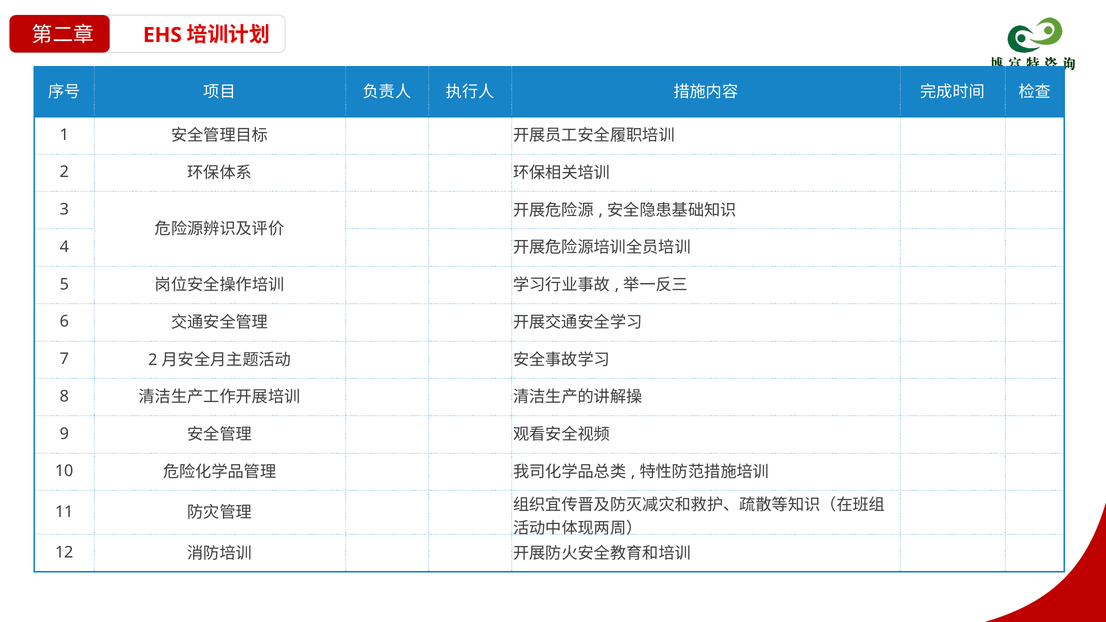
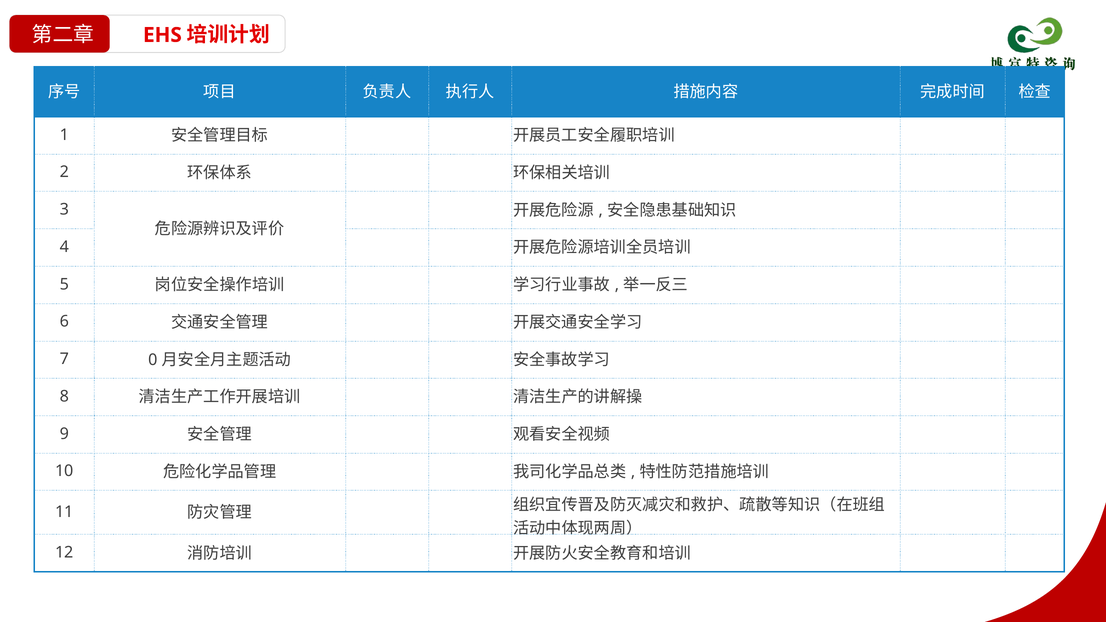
7 2: 2 -> 0 (153, 360)
